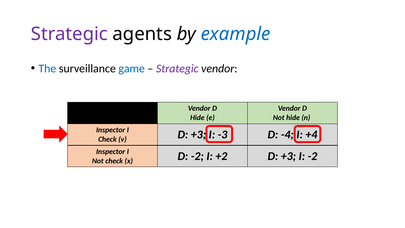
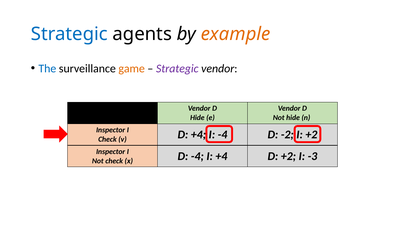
Strategic colour: purple -> blue (69, 34)
example colour: blue -> orange (236, 34)
game colour: blue -> orange (132, 68)
v D +3: +3 -> +4 (198, 135)
I -3: -3 -> -4 (223, 135)
-4: -4 -> -2 (287, 135)
+4: +4 -> +2 (311, 135)
D -2: -2 -> -4 (197, 156)
I +2: +2 -> +4 (221, 156)
+3: +3 -> +2 (288, 156)
I -2: -2 -> -3 (312, 156)
